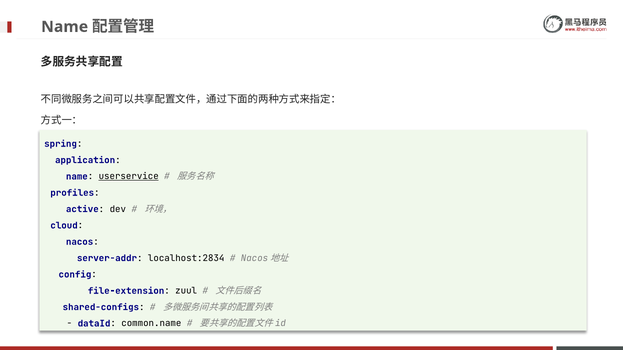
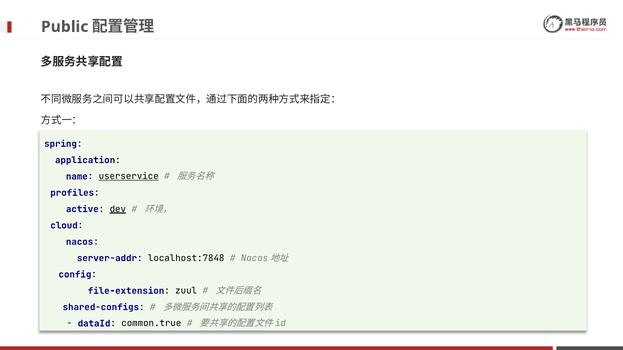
Name: Name -> Public (65, 27)
dev underline: none -> present (118, 209)
localhost:2834: localhost:2834 -> localhost:7848 (186, 258)
common.name: common.name -> common.true (151, 324)
